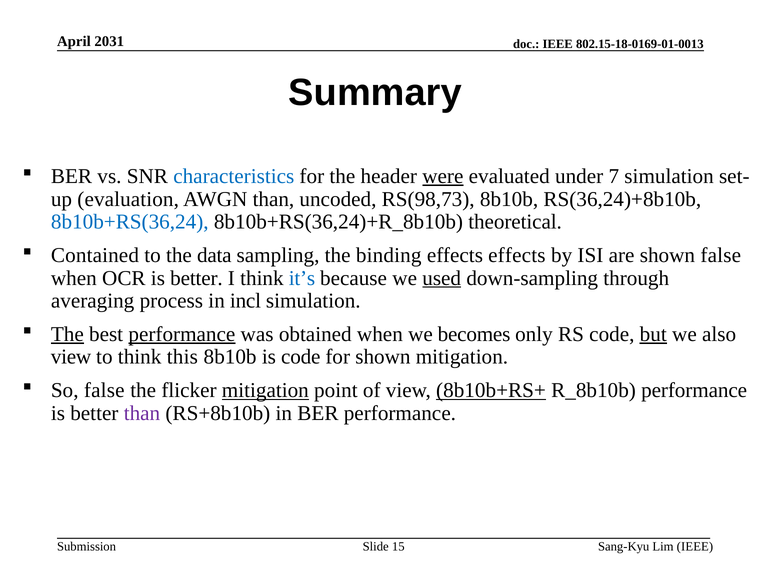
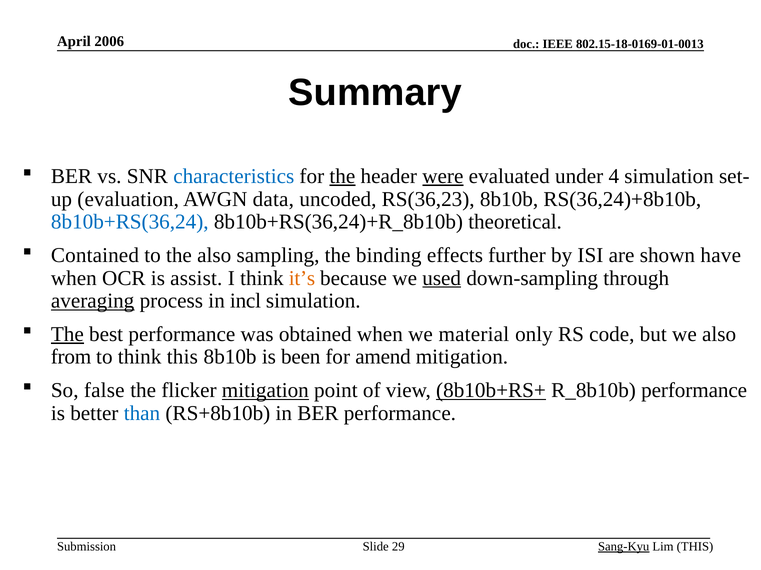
2031: 2031 -> 2006 (109, 42)
the underline: none -> present (342, 176)
7: 7 -> 4 (614, 176)
AWGN than: than -> data (273, 199)
RS(98,73: RS(98,73 -> RS(36,23 (428, 199)
the data: data -> also (214, 256)
effects effects: effects -> further (517, 256)
shown false: false -> have (721, 256)
OCR is better: better -> assist (196, 278)
it’s colour: blue -> orange (302, 278)
averaging underline: none -> present (93, 301)
performance underline: present -> none (182, 335)
becomes: becomes -> material (474, 335)
but underline: present -> none (653, 335)
view: view -> from (71, 357)
is code: code -> been (301, 357)
for shown: shown -> amend (383, 357)
than colour: purple -> blue (142, 414)
Sang-Kyu underline: none -> present (624, 547)
Lim IEEE: IEEE -> THIS (695, 547)
15: 15 -> 29 (398, 547)
